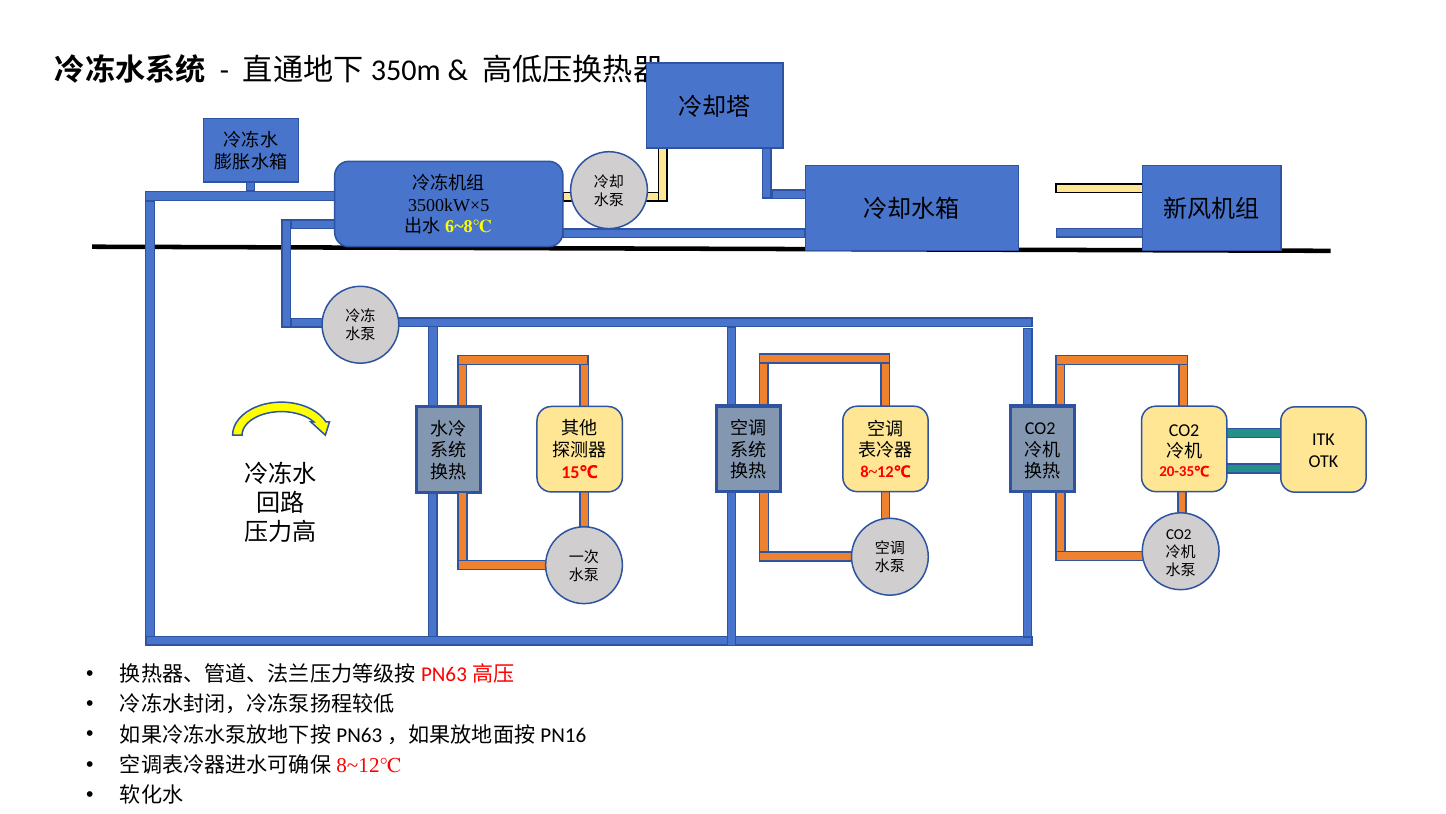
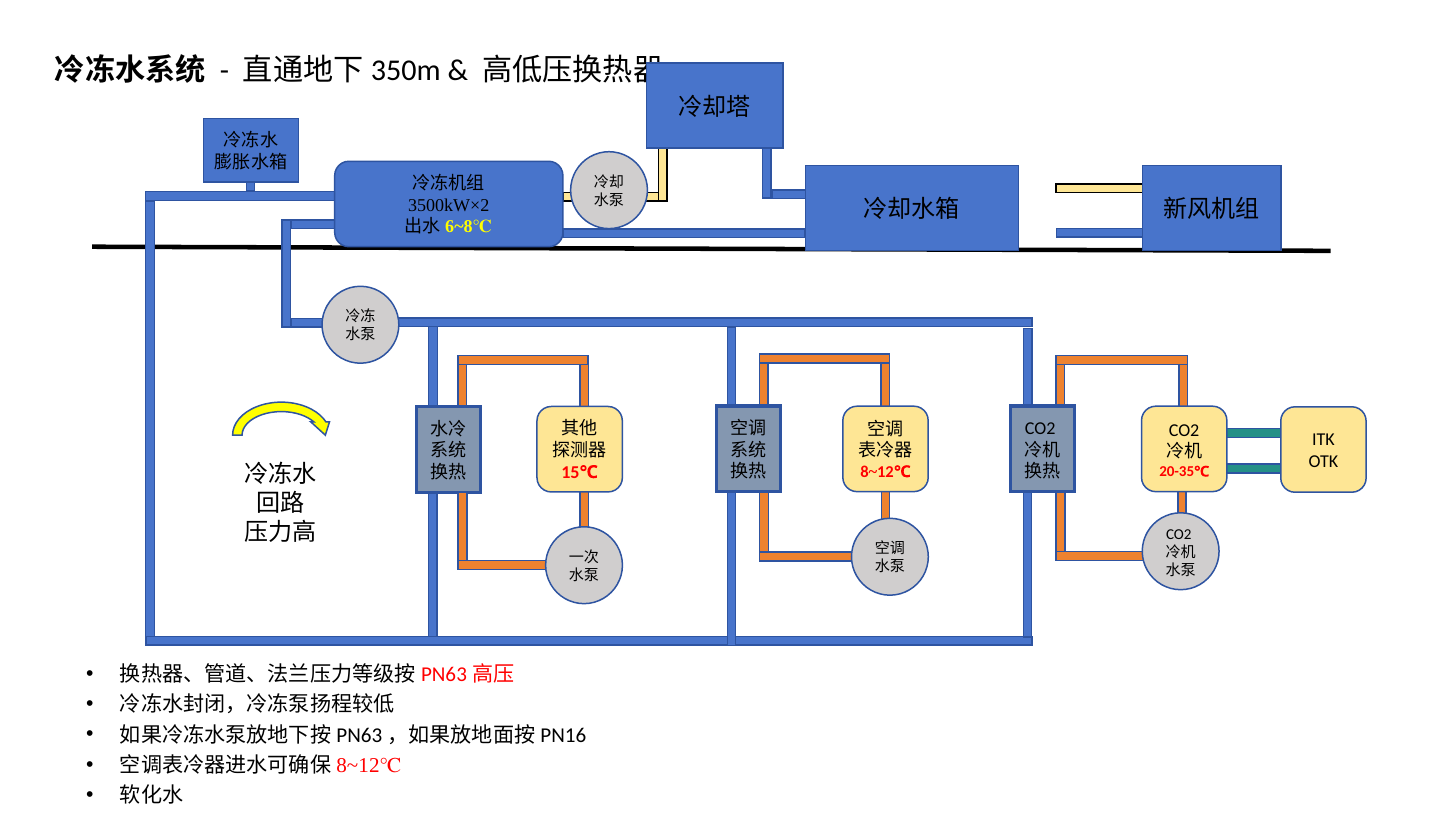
3500kW×5: 3500kW×5 -> 3500kW×2 (449, 205)
